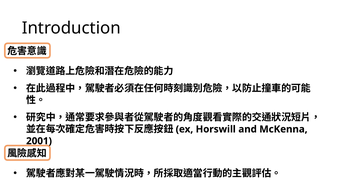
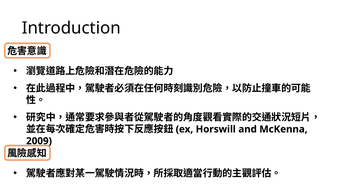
2001: 2001 -> 2009 (39, 141)
